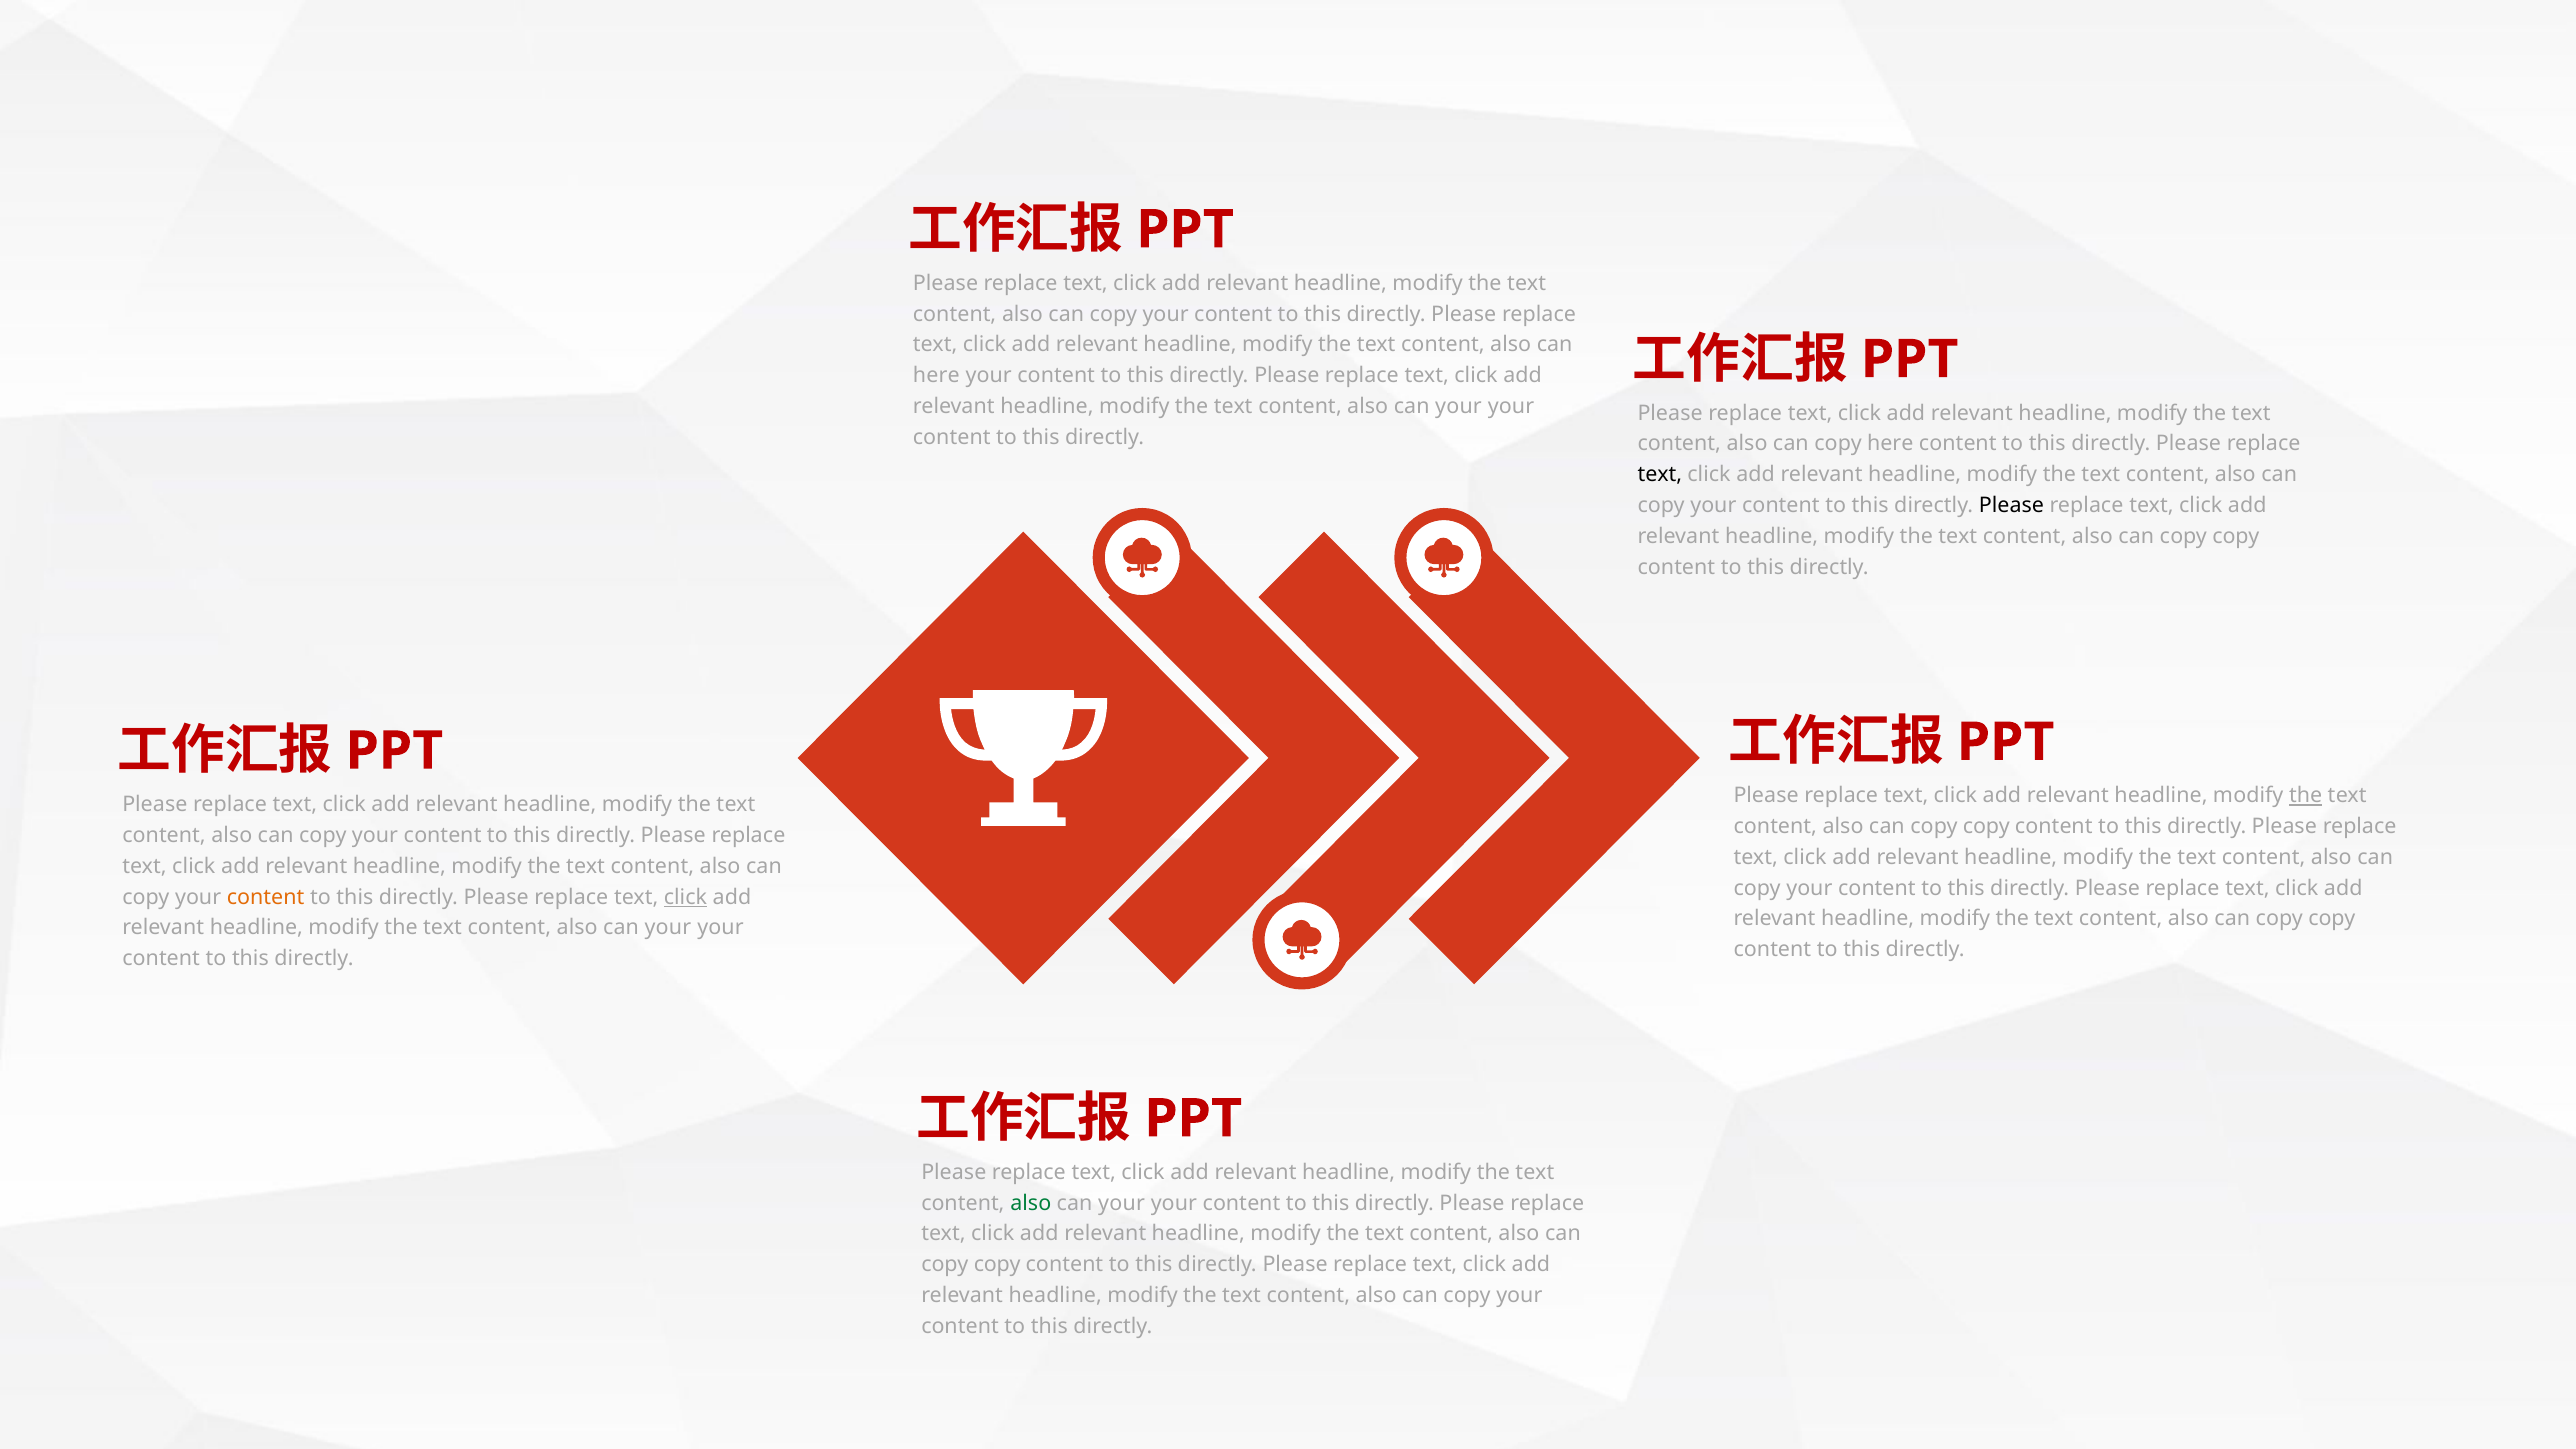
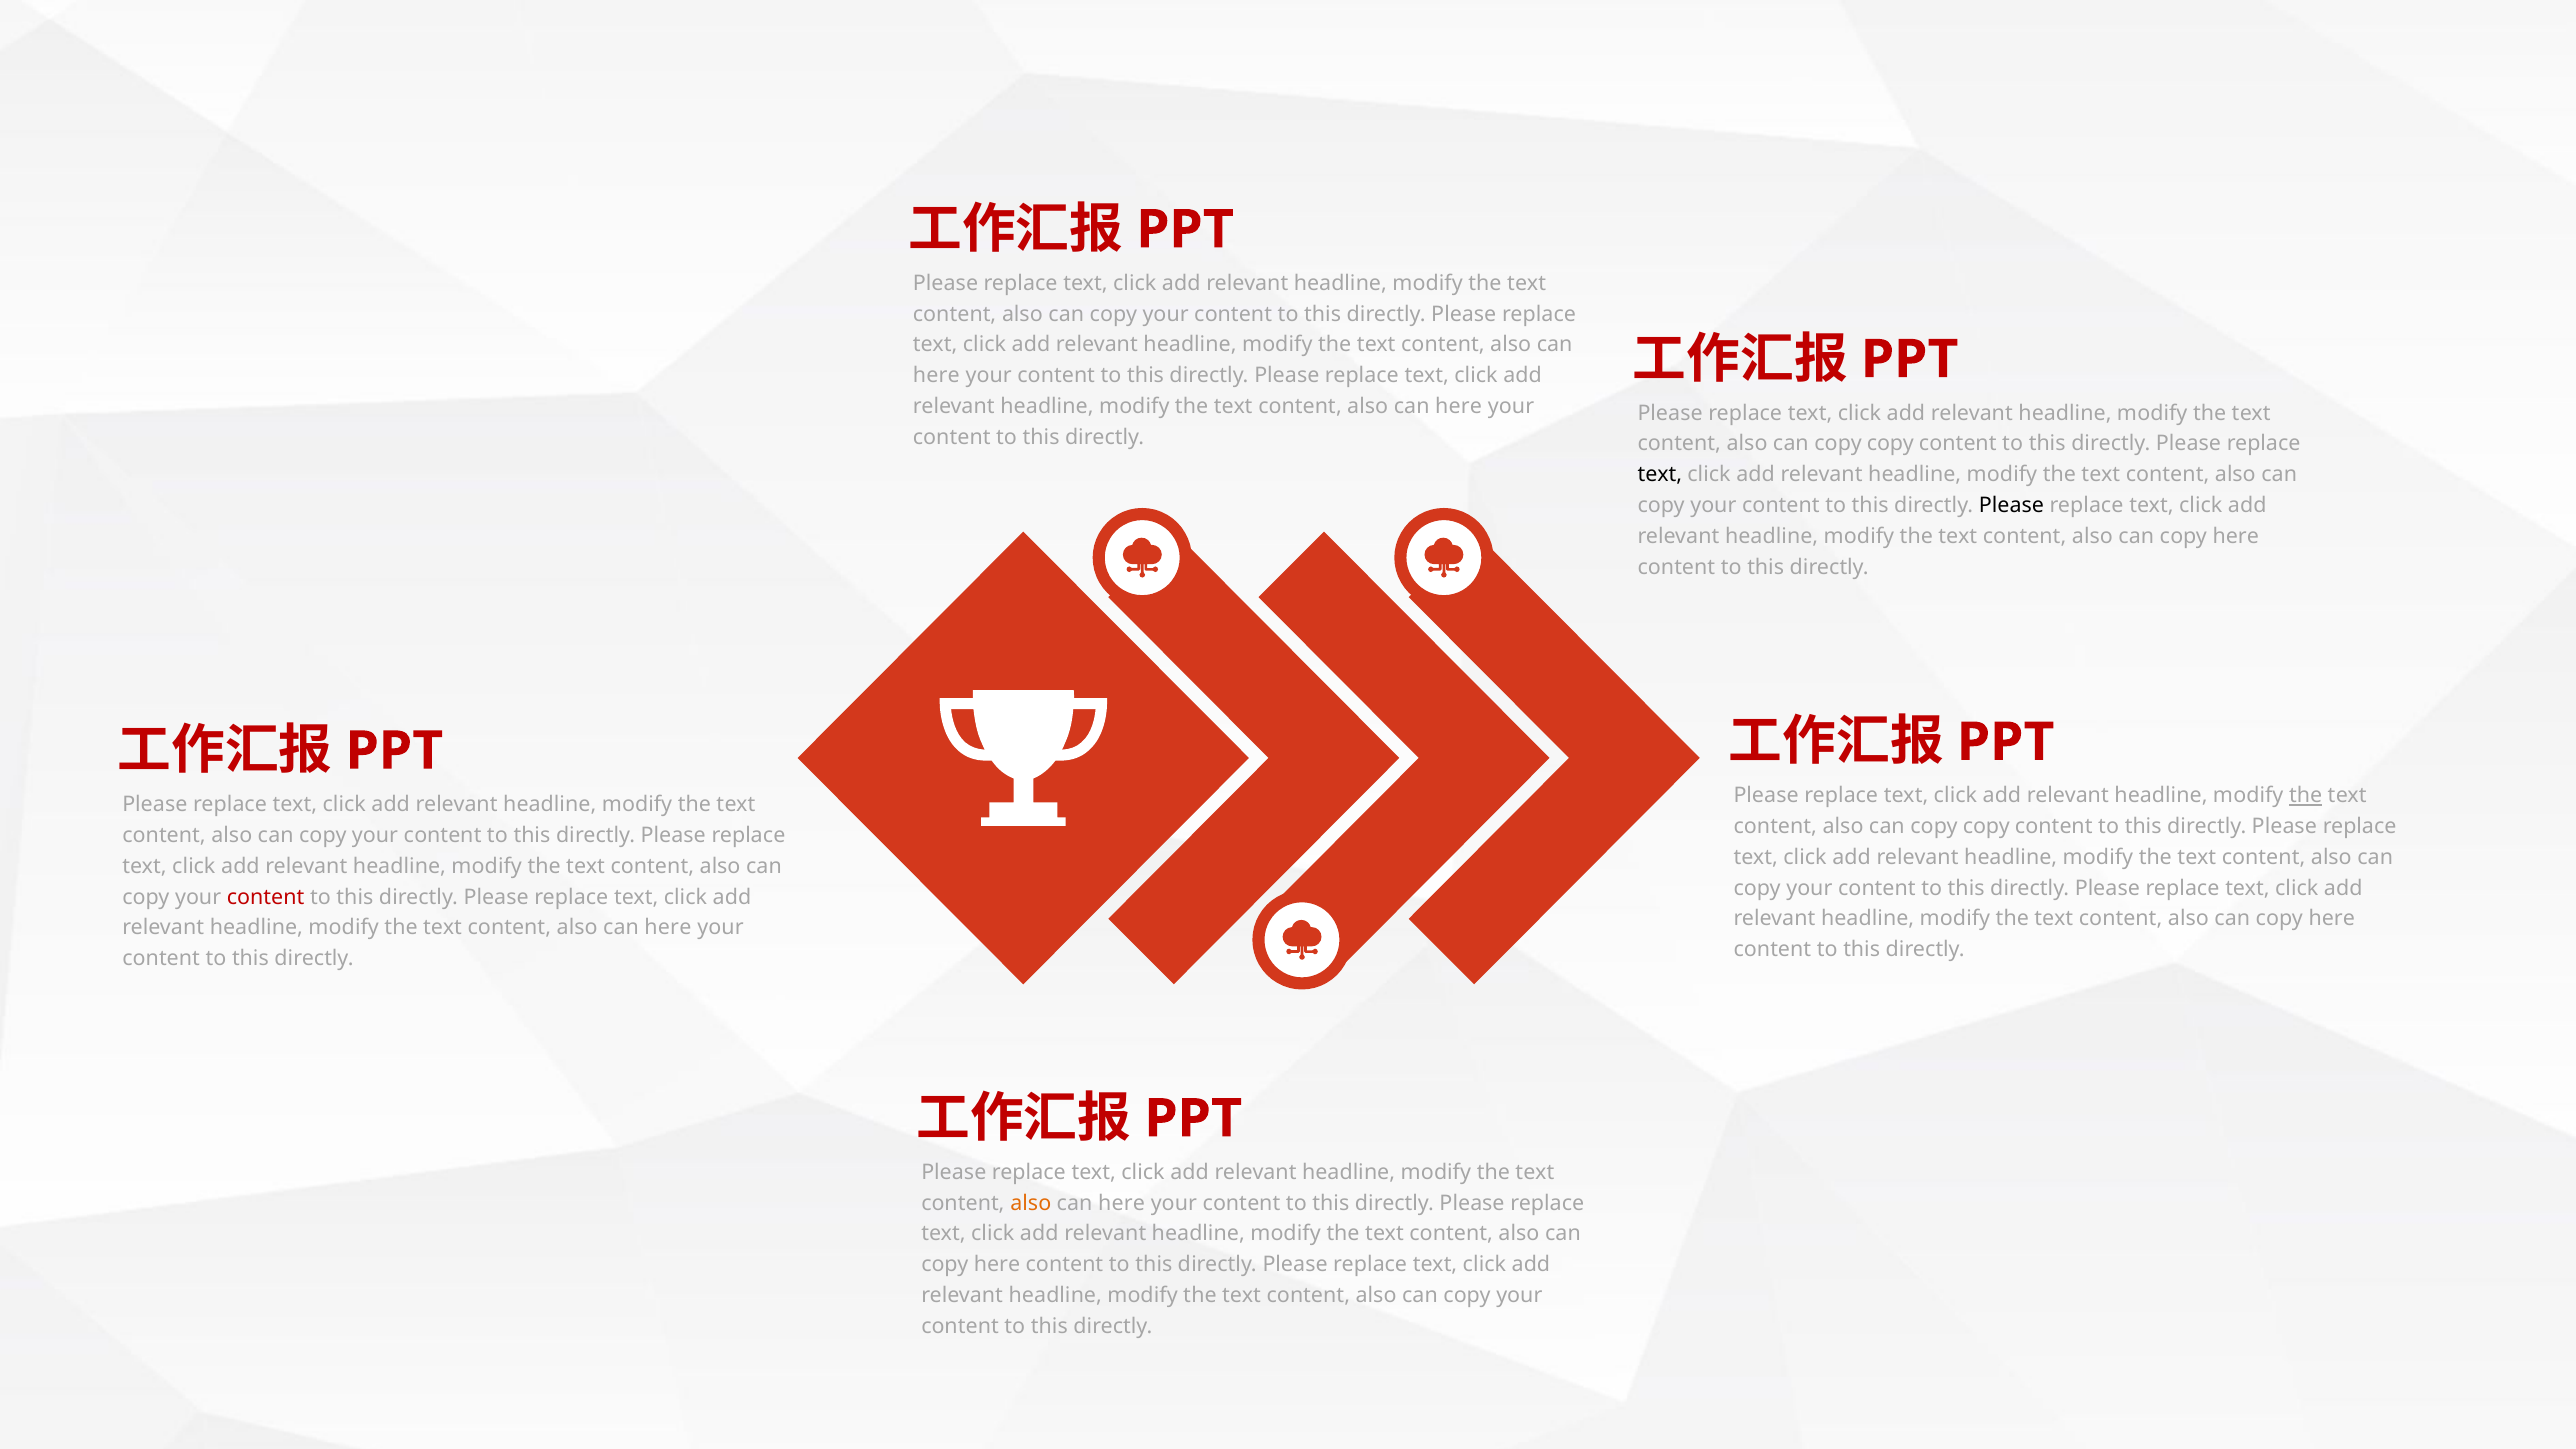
your: your -> here (1459, 406)
here: here -> copy (1890, 444)
copy: copy -> here (2236, 536)
content colour: orange -> red (266, 897)
click underline: present -> none (685, 897)
copy: copy -> here (2332, 919)
your: your -> here (668, 928)
also colour: green -> orange (1031, 1203)
your: your -> here (1122, 1203)
copy: copy -> here (997, 1265)
